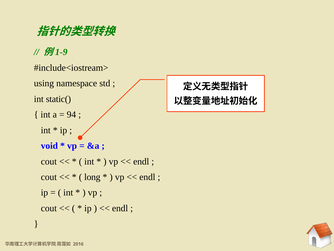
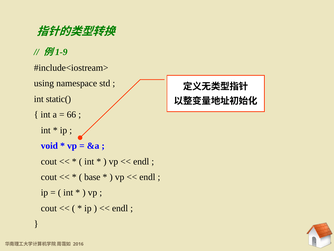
94: 94 -> 66 (71, 114)
long: long -> base (92, 177)
